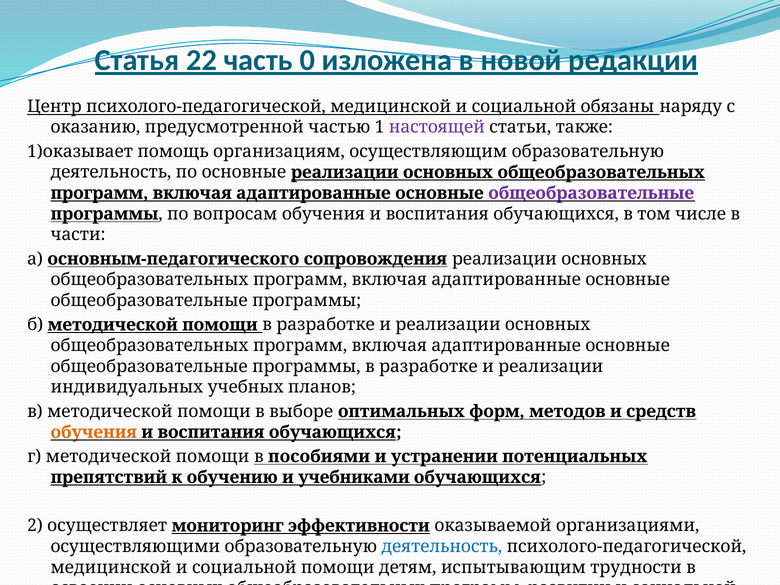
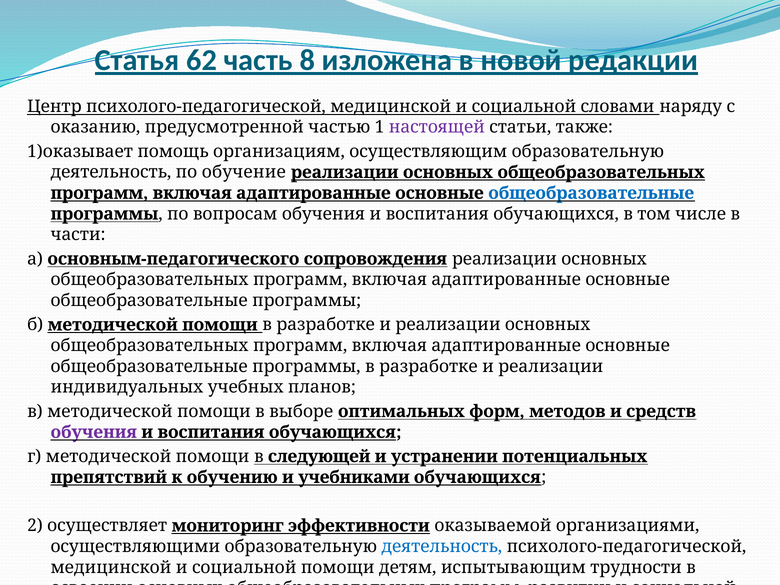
22: 22 -> 62 (202, 60)
0: 0 -> 8 (307, 60)
обязаны: обязаны -> словами (617, 106)
по основные: основные -> обучение (244, 172)
общеобразовательные colour: purple -> blue (591, 193)
обучения colour: orange -> purple (94, 432)
пособиями: пособиями -> следующей (319, 456)
